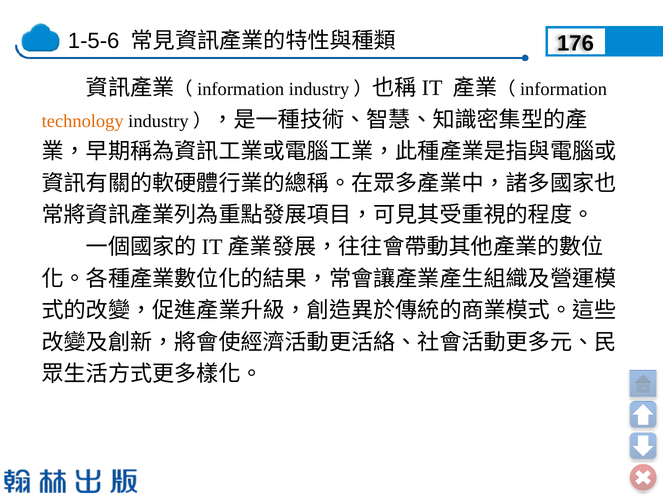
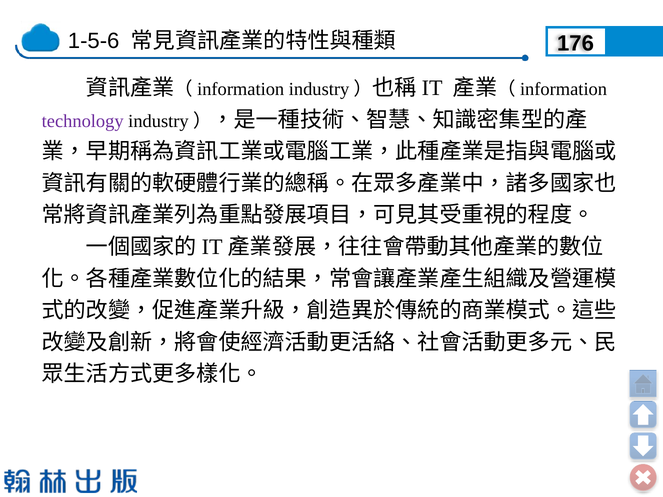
technology colour: orange -> purple (83, 121)
